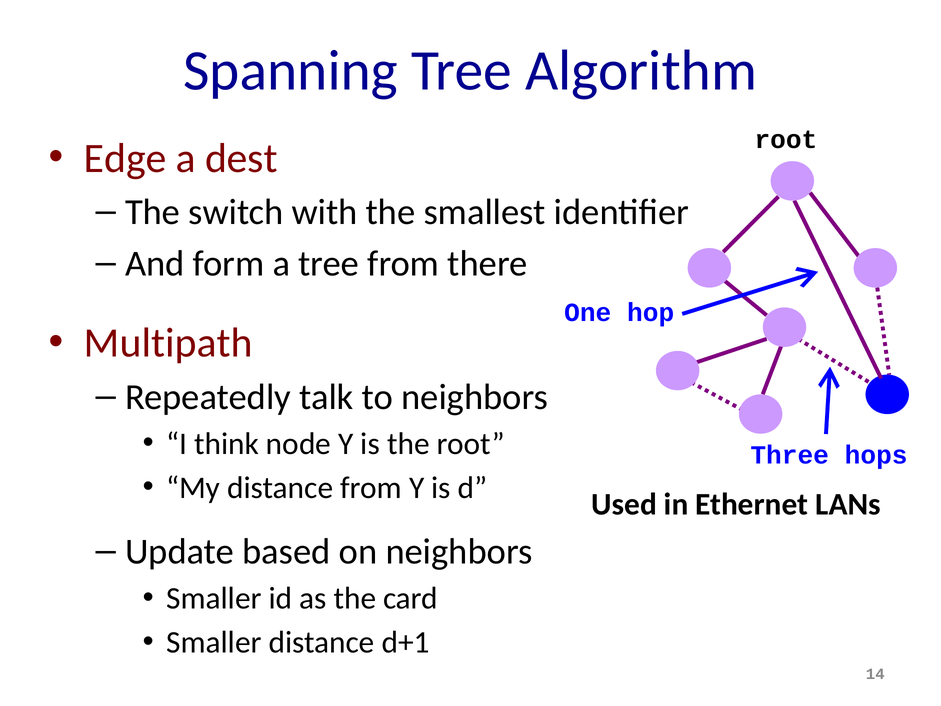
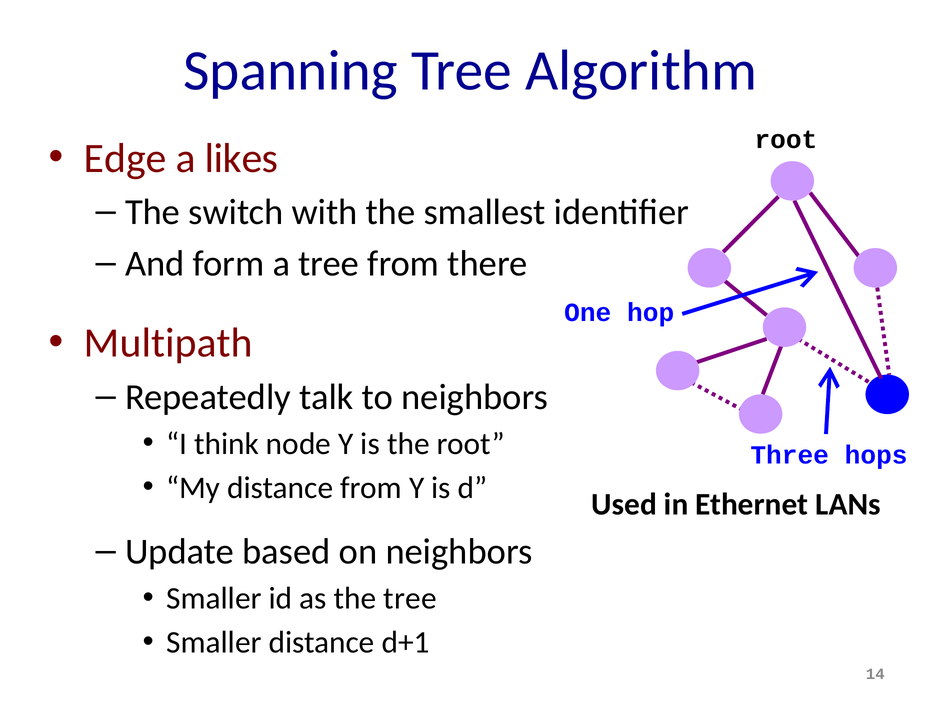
dest: dest -> likes (241, 158)
the card: card -> tree (410, 598)
